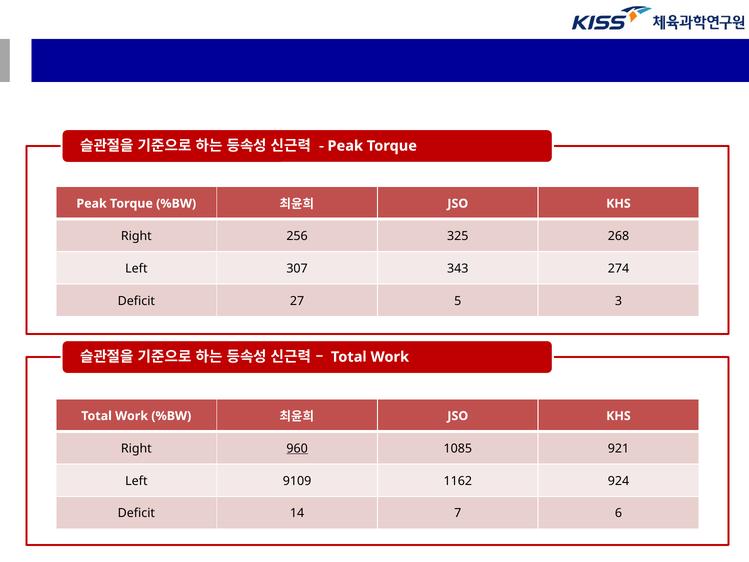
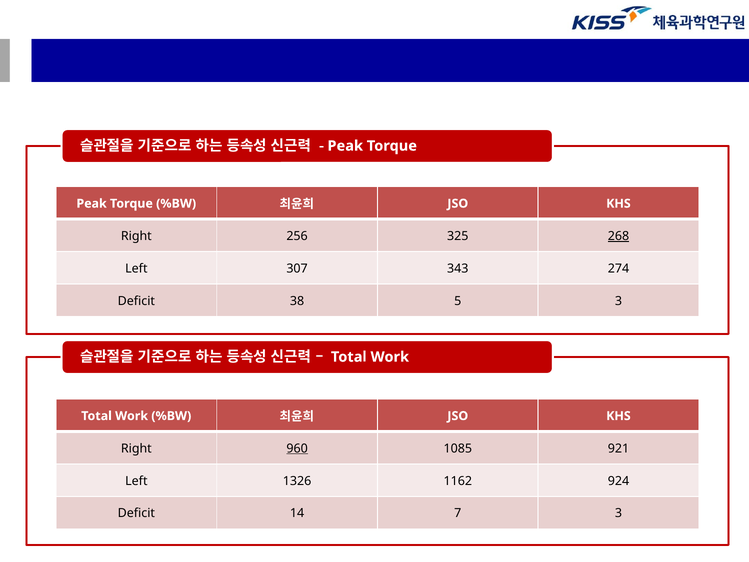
268 underline: none -> present (619, 236)
27: 27 -> 38 (297, 301)
9109: 9109 -> 1326 (297, 481)
7 6: 6 -> 3 (619, 513)
